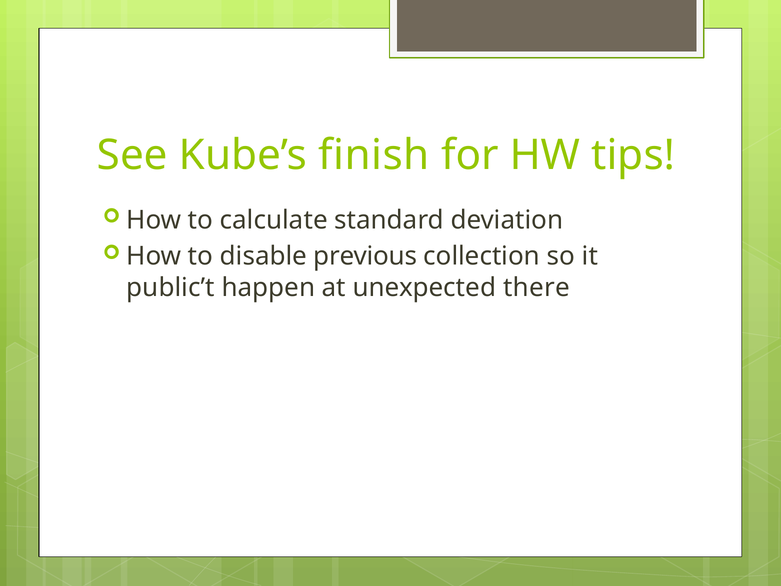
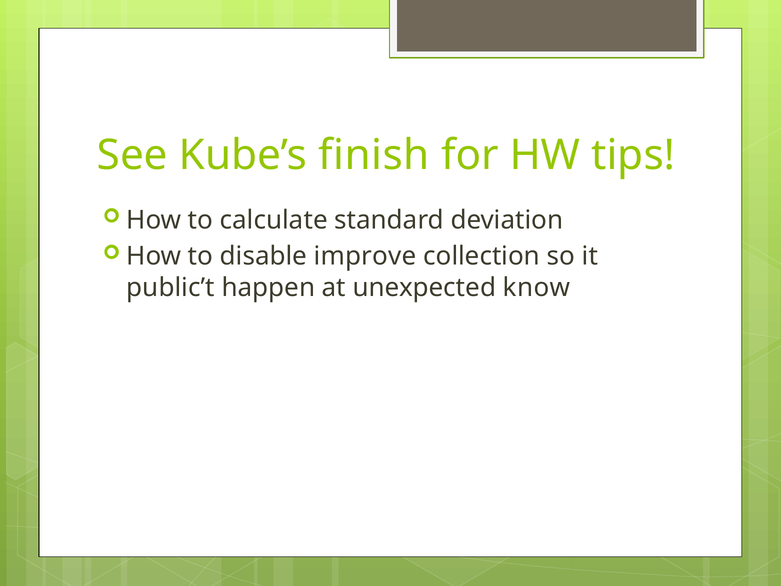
previous: previous -> improve (365, 256)
there: there -> know (536, 288)
